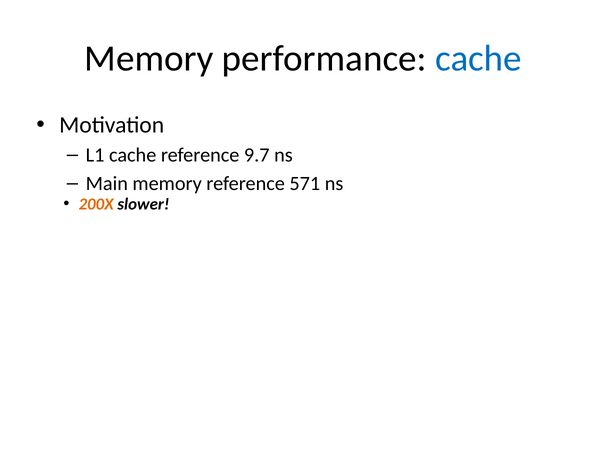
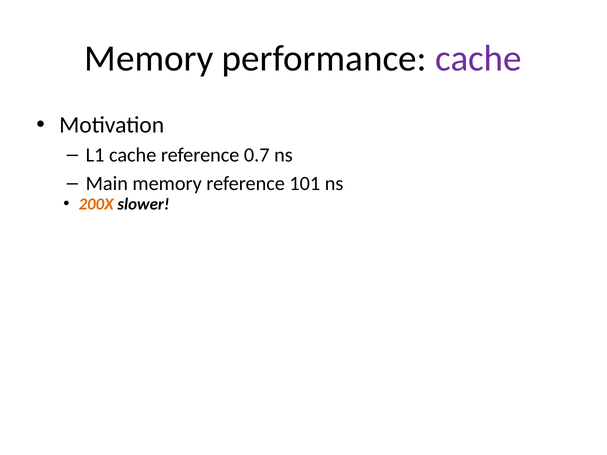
cache colour: blue -> purple (478, 59)
9.7: 9.7 -> 0.7 (257, 155)
571: 571 -> 101 (305, 184)
